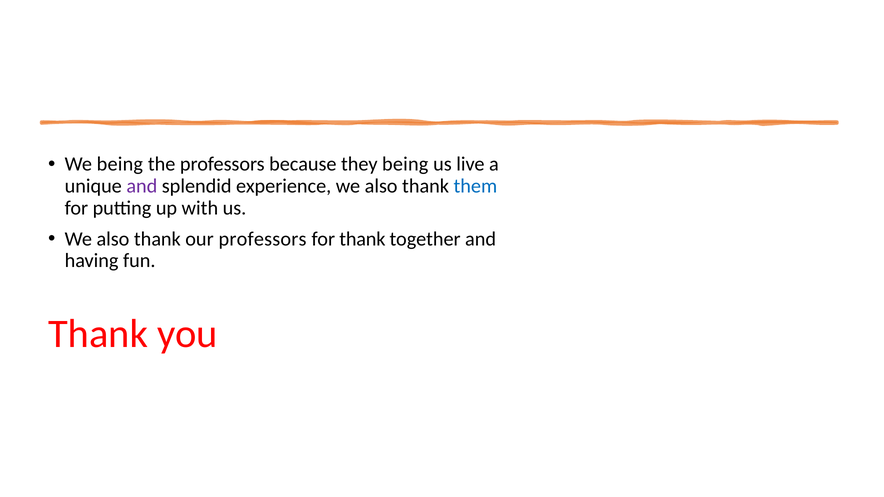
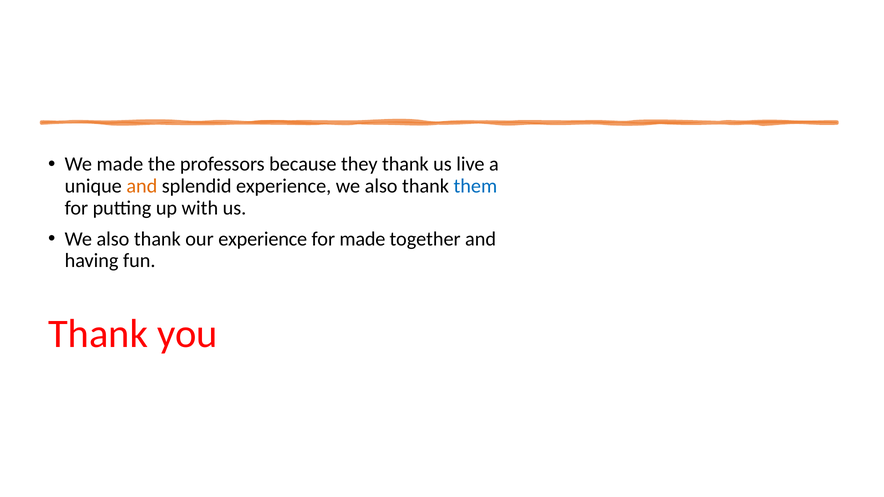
We being: being -> made (120, 164)
they being: being -> thank (405, 164)
and colour: purple -> orange (142, 186)
our professors: professors -> experience (263, 239)
for thank: thank -> made (362, 239)
